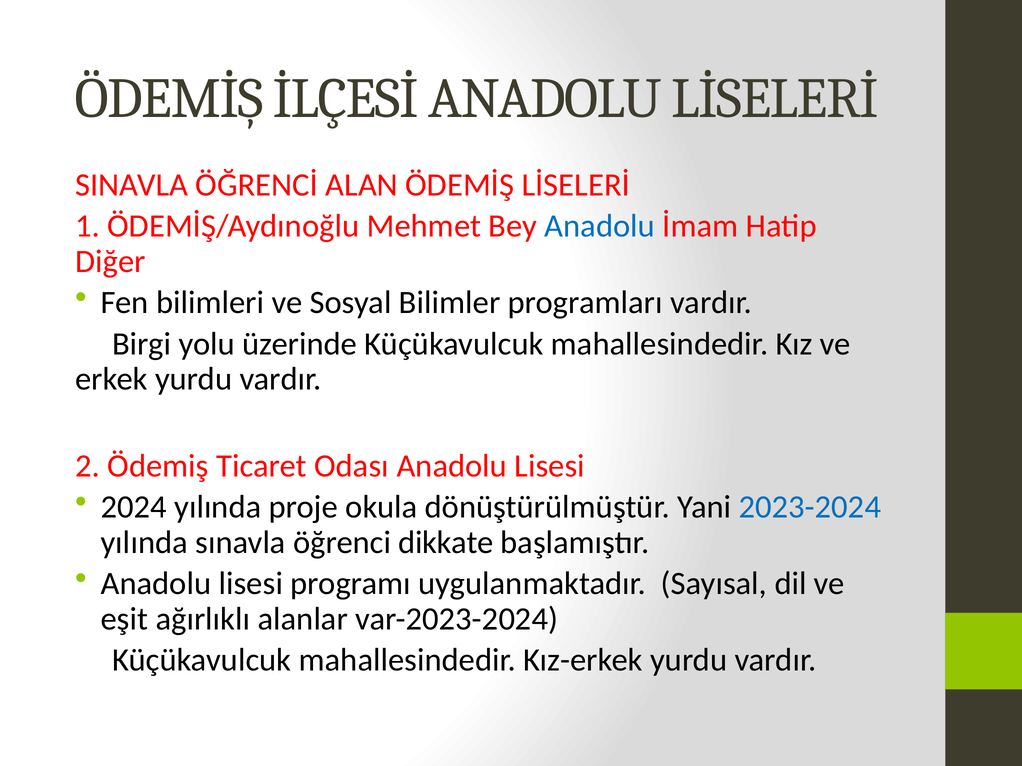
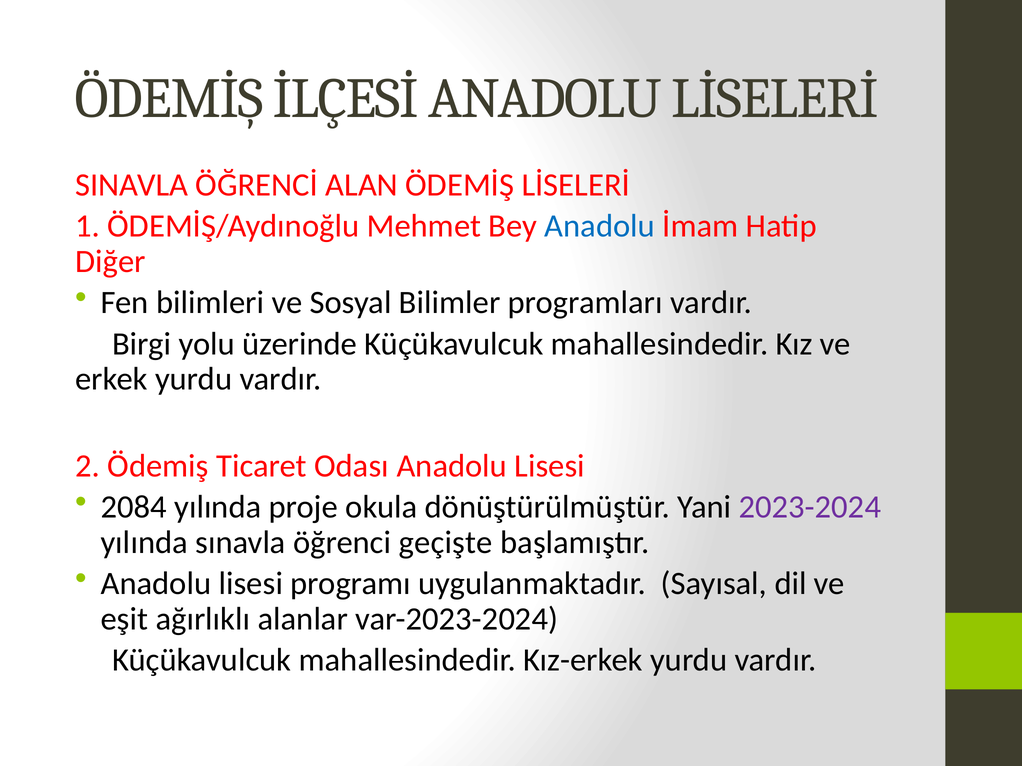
2024: 2024 -> 2084 (134, 507)
2023-2024 colour: blue -> purple (810, 507)
dikkate: dikkate -> geçişte (446, 543)
